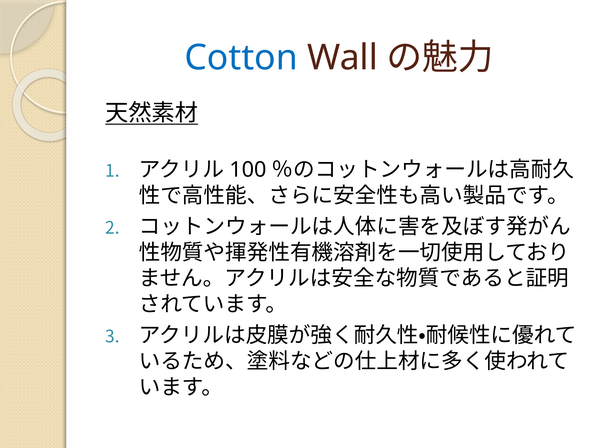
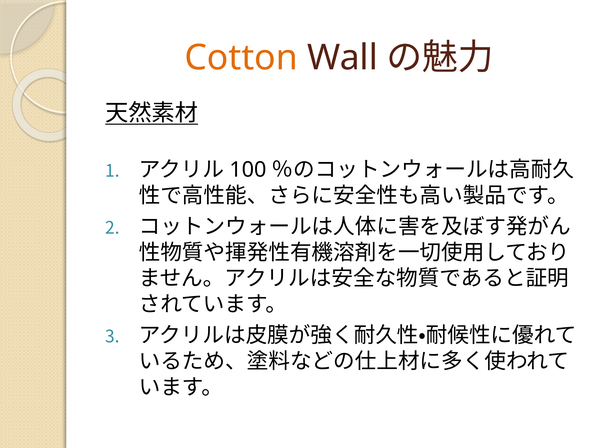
Cotton colour: blue -> orange (241, 58)
